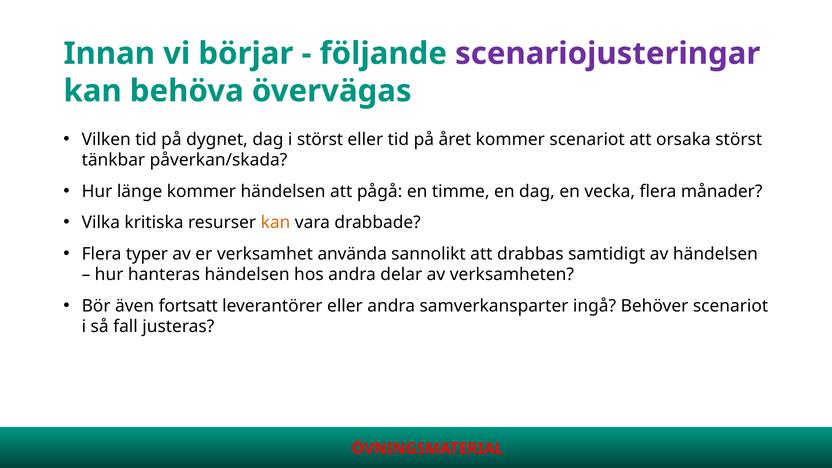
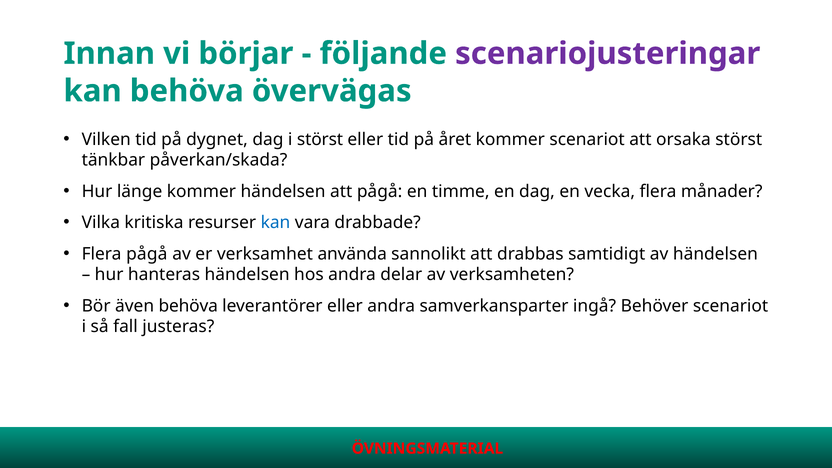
kan colour: orange -> blue (275, 223)
Flera typer: typer -> pågå (147, 254)
även fortsatt: fortsatt -> behöva (188, 306)
